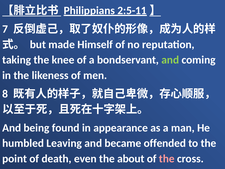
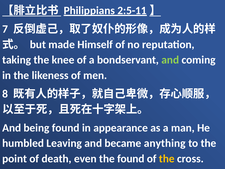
offended: offended -> anything (165, 143)
the about: about -> found (131, 158)
the colour: pink -> yellow (167, 158)
